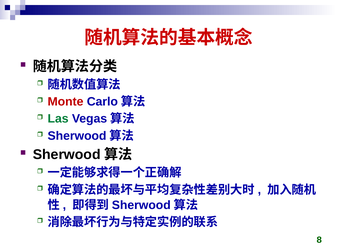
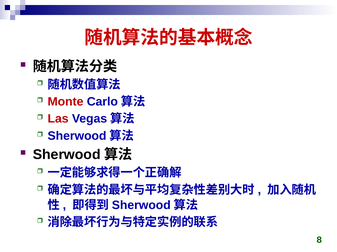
Las colour: green -> red (58, 119)
